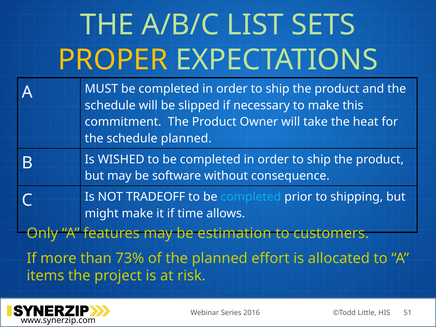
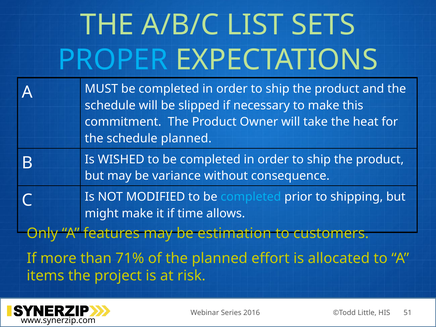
PROPER colour: yellow -> light blue (113, 60)
software: software -> variance (177, 176)
TRADEOFF: TRADEOFF -> MODIFIED (156, 197)
73%: 73% -> 71% (130, 258)
